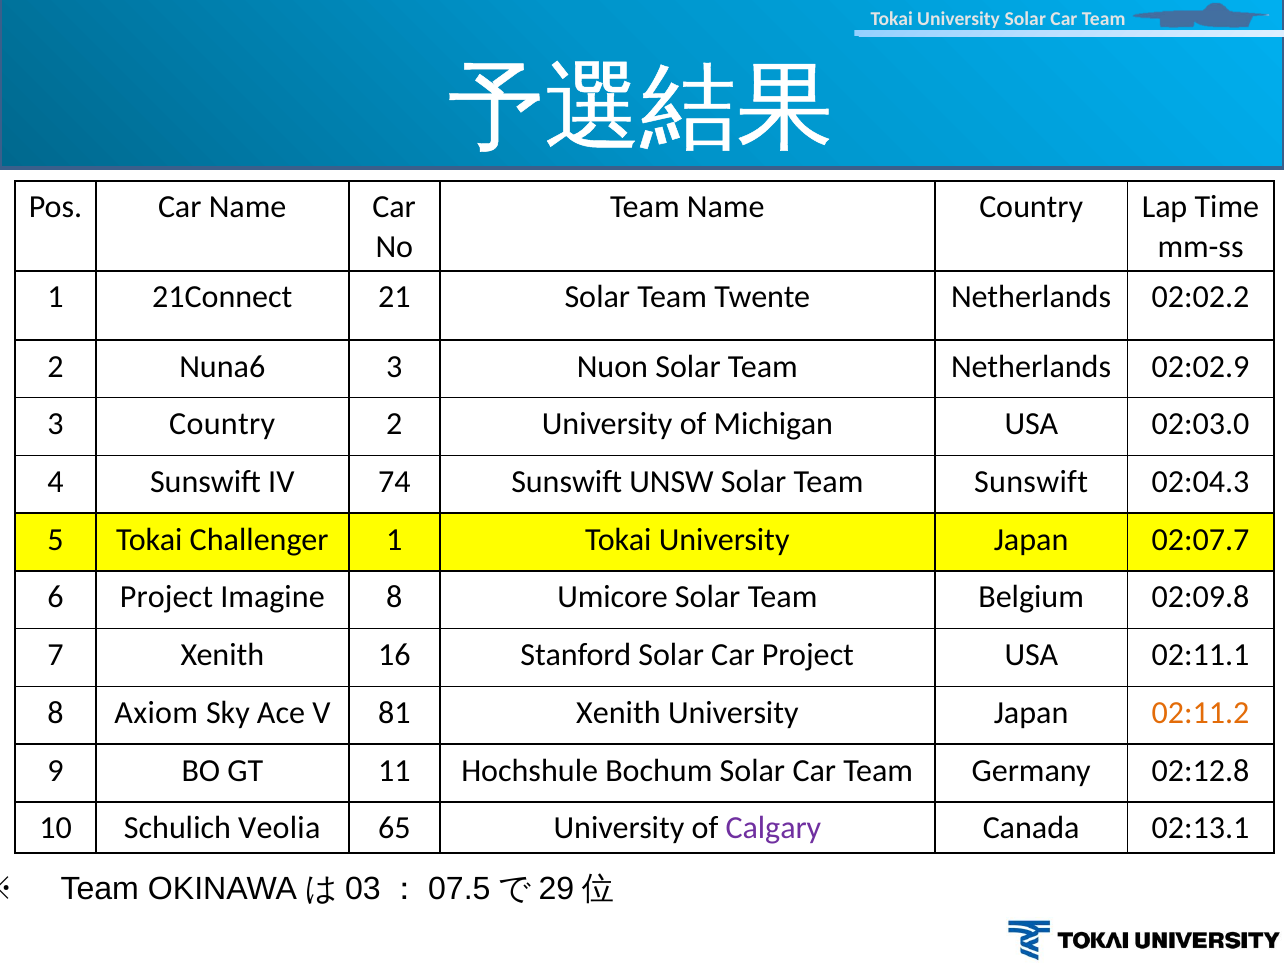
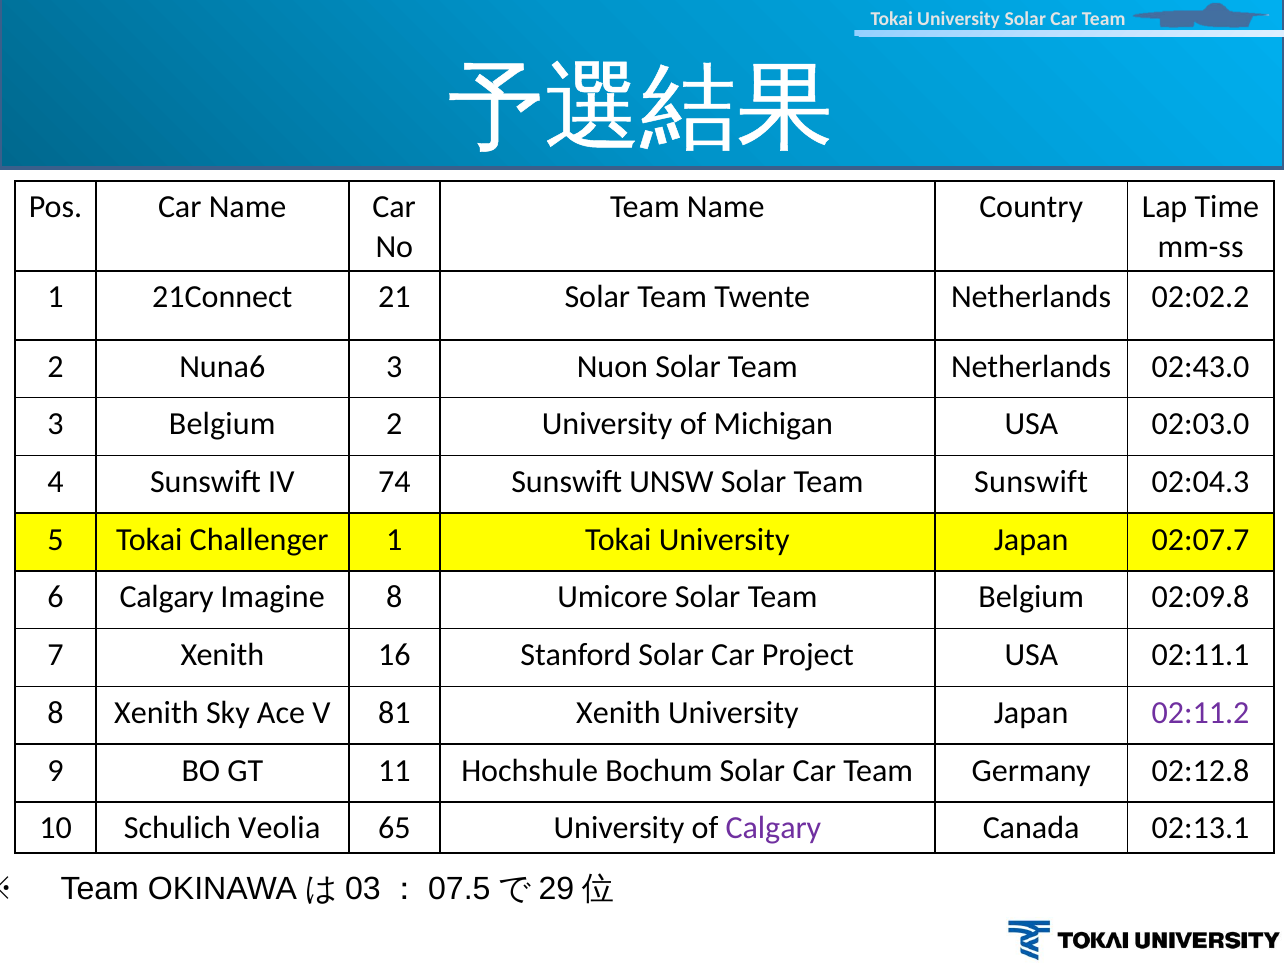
02:02.9: 02:02.9 -> 02:43.0 (1201, 366)
3 Country: Country -> Belgium (222, 424)
6 Project: Project -> Calgary (167, 597)
8 Axiom: Axiom -> Xenith (156, 713)
02:11.2 colour: orange -> purple (1201, 713)
